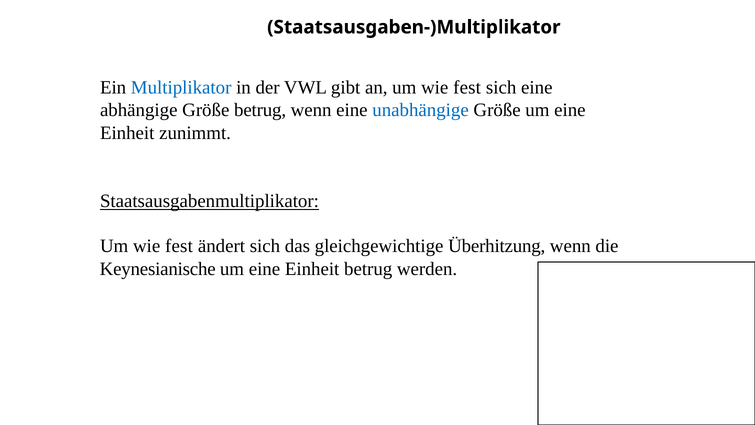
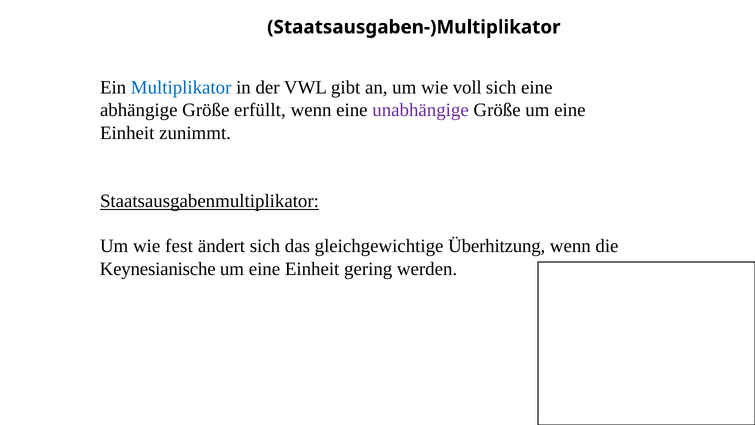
an um wie fest: fest -> voll (467, 88)
Größe betrug: betrug -> erfüllt (260, 110)
unabhängige colour: blue -> purple (421, 110)
Einheit betrug: betrug -> gering (368, 269)
